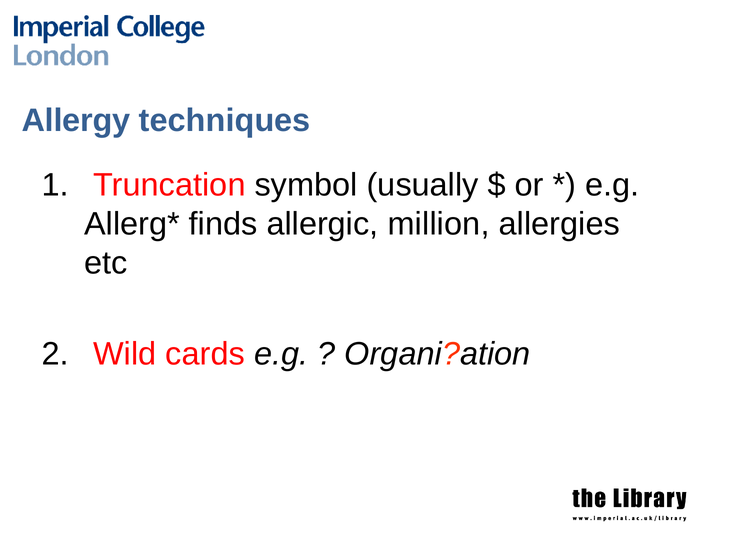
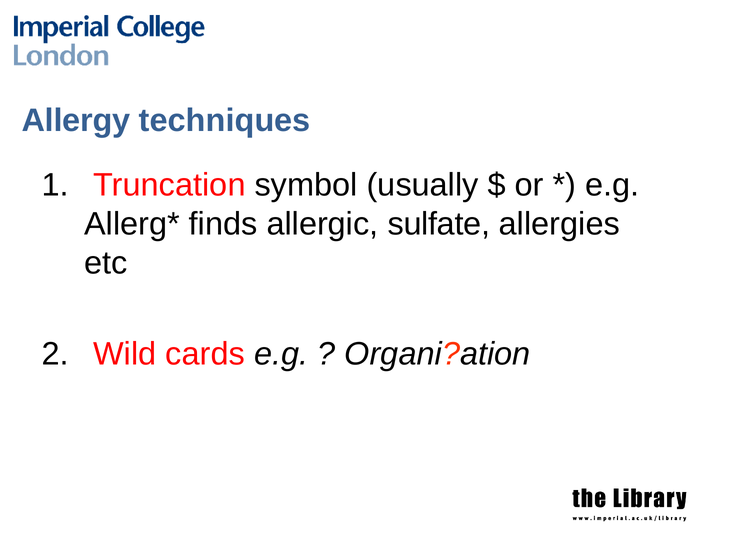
million: million -> sulfate (439, 224)
